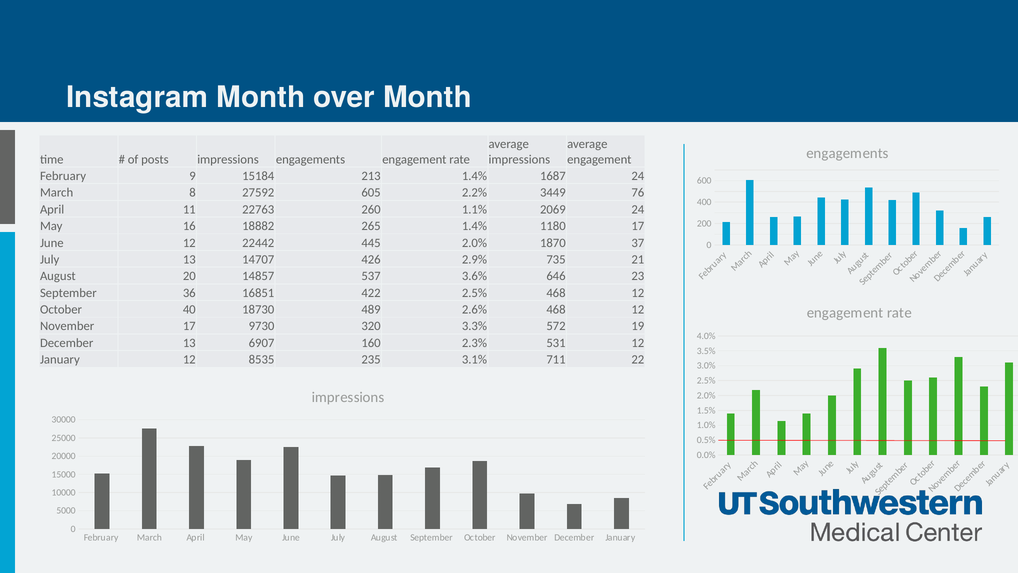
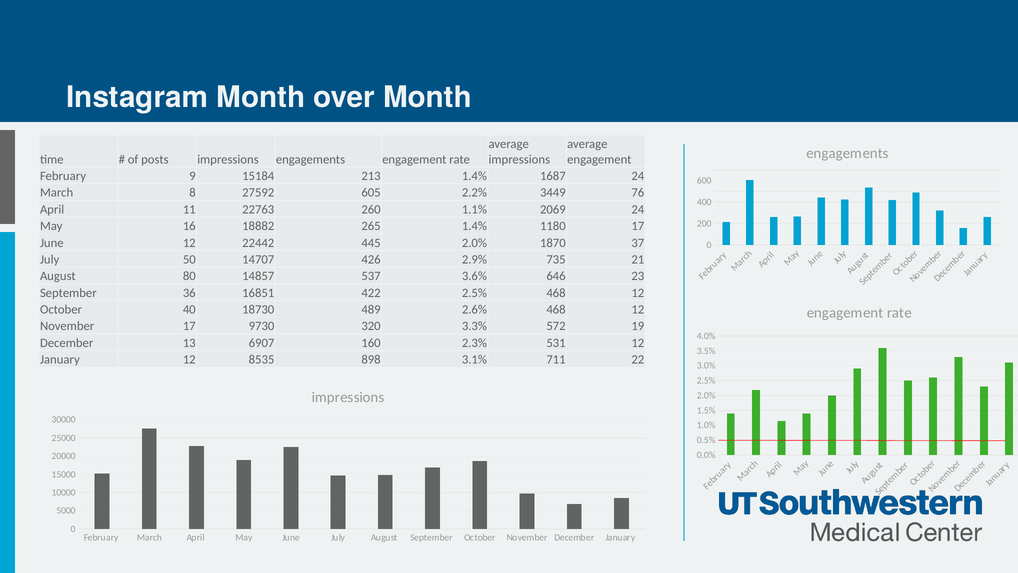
July 13: 13 -> 50 (189, 259)
20: 20 -> 80 (189, 276)
235: 235 -> 898 (371, 359)
